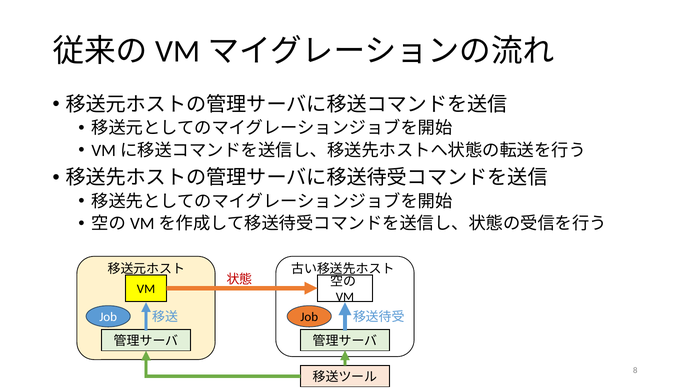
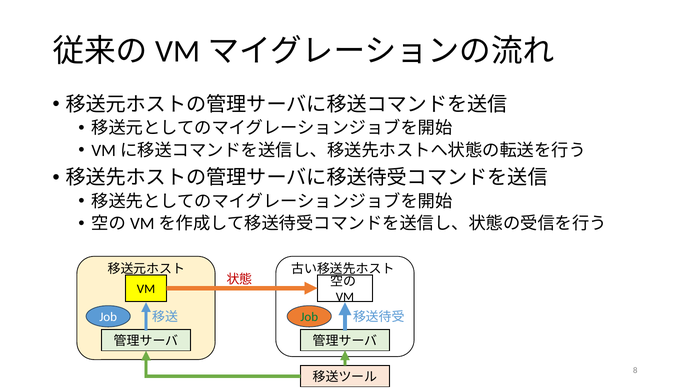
Job colour: black -> green (309, 317)
